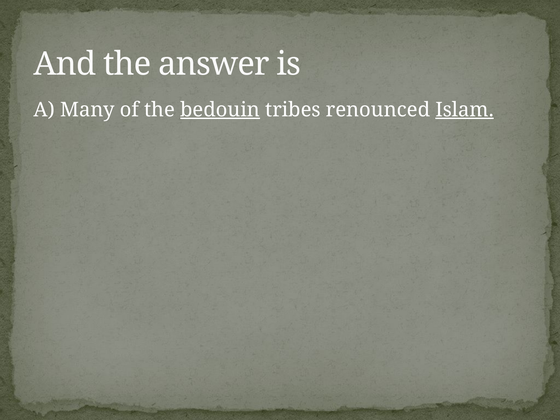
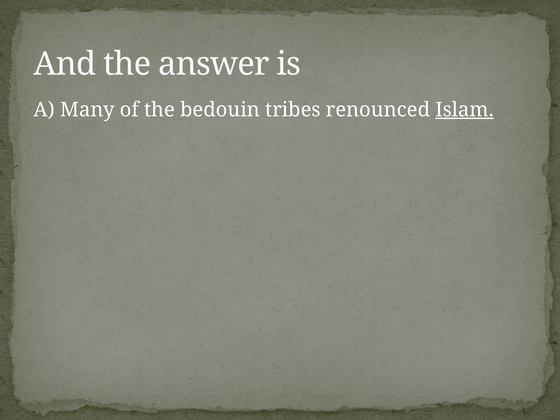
bedouin underline: present -> none (220, 110)
